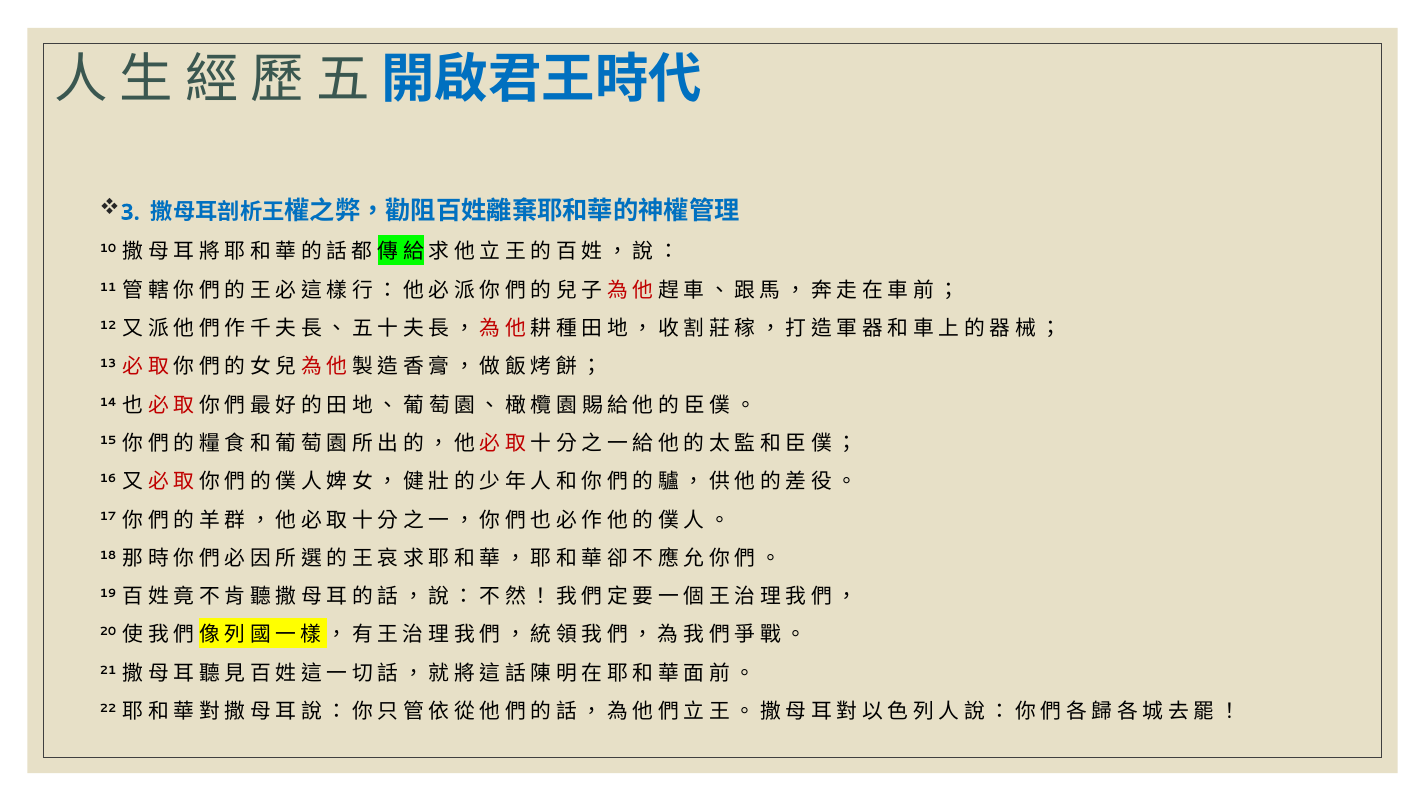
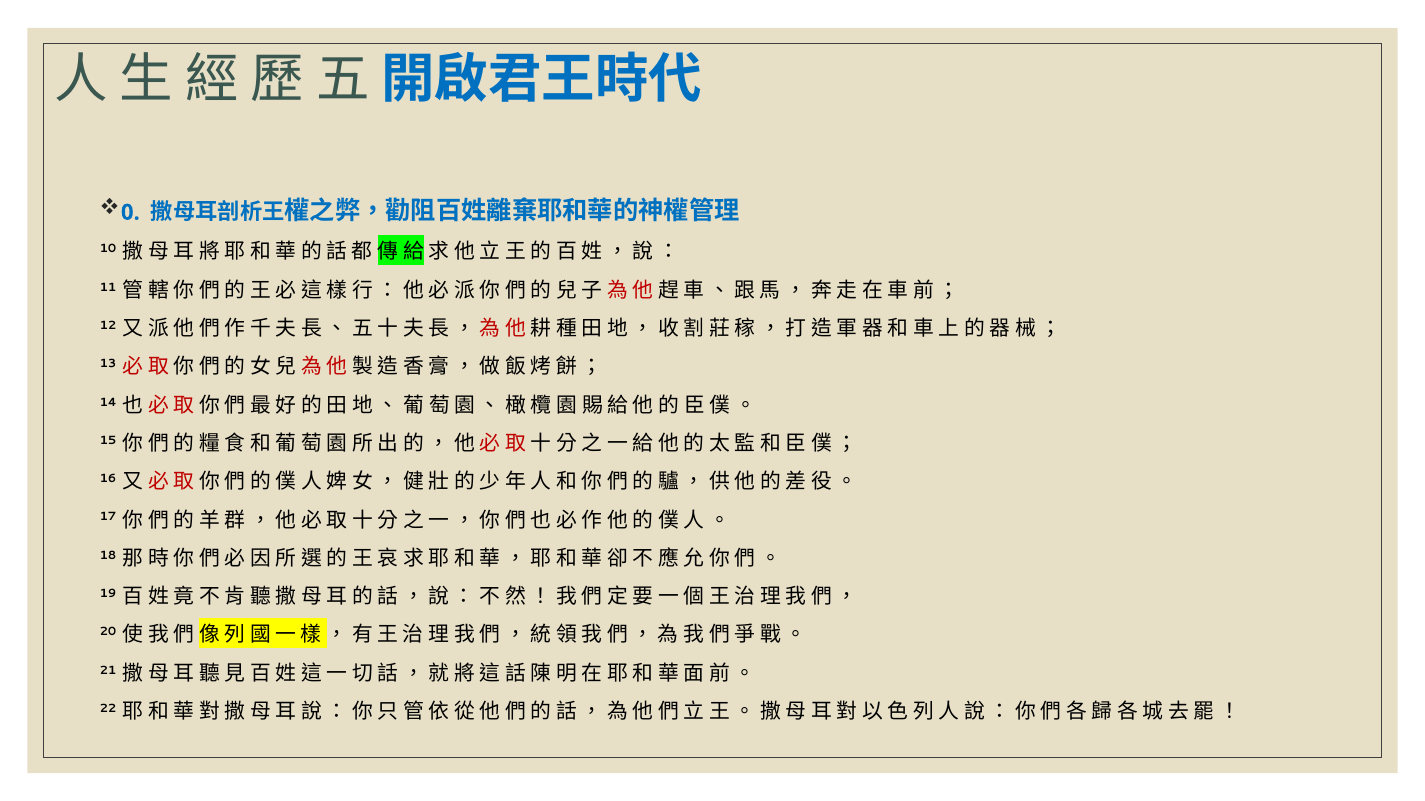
3: 3 -> 0 (130, 213)
